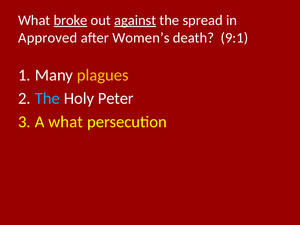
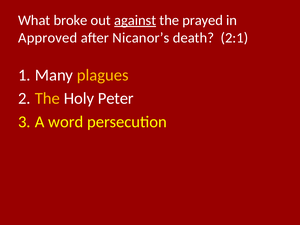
broke underline: present -> none (71, 20)
spread: spread -> prayed (203, 20)
Women’s: Women’s -> Nicanor’s (141, 38)
9:1: 9:1 -> 2:1 (234, 38)
The colour: light blue -> yellow (47, 98)
A what: what -> word (66, 122)
